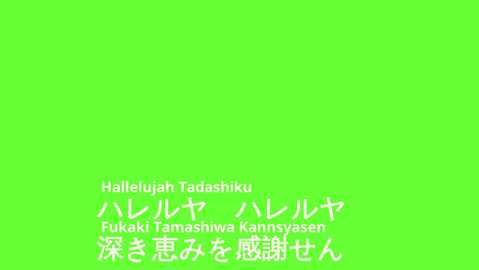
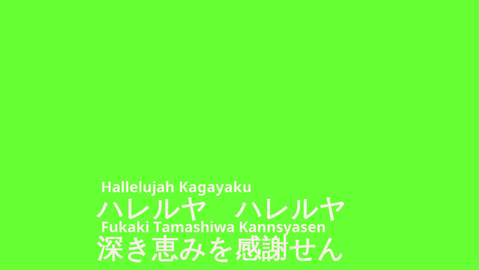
Tadashiku: Tadashiku -> Kagayaku (215, 187)
